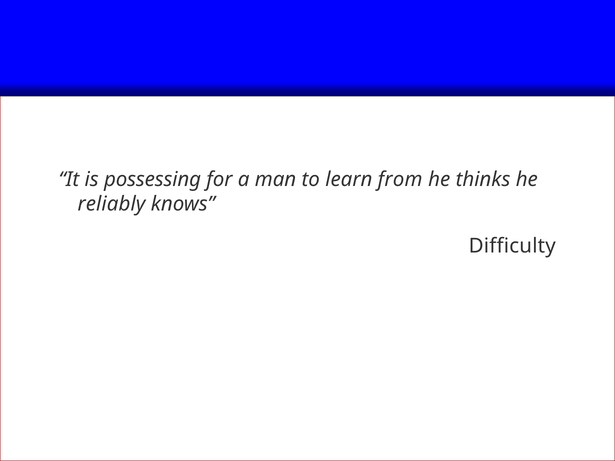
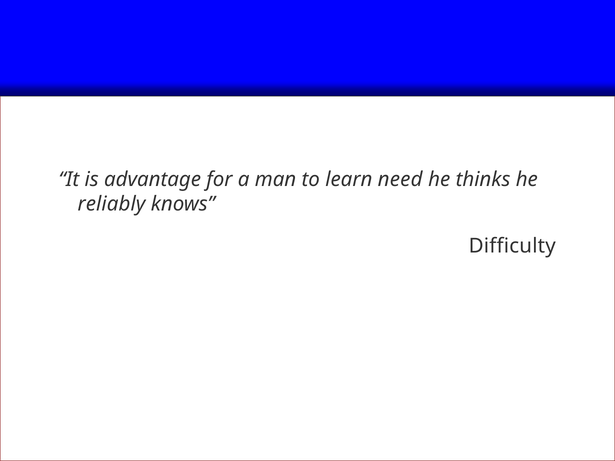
possessing: possessing -> advantage (153, 180)
from: from -> need (400, 180)
